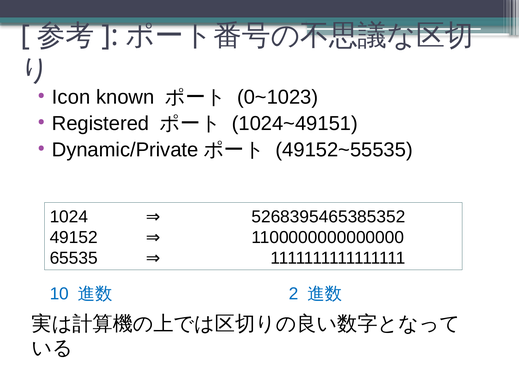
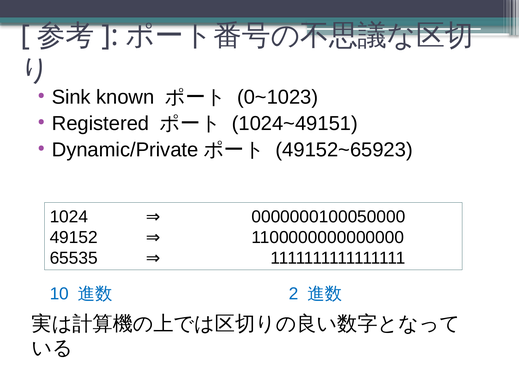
Icon: Icon -> Sink (71, 97)
49152~55535: 49152~55535 -> 49152~65923 (344, 150)
5268395465385352: 5268395465385352 -> 0000000100050000 (328, 217)
